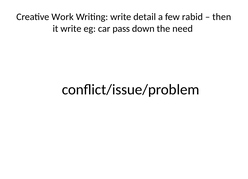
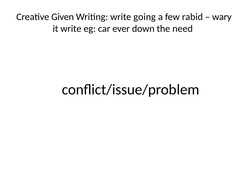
Work: Work -> Given (63, 17)
detail: detail -> going (145, 17)
then: then -> wary (222, 17)
pass: pass -> ever (121, 29)
